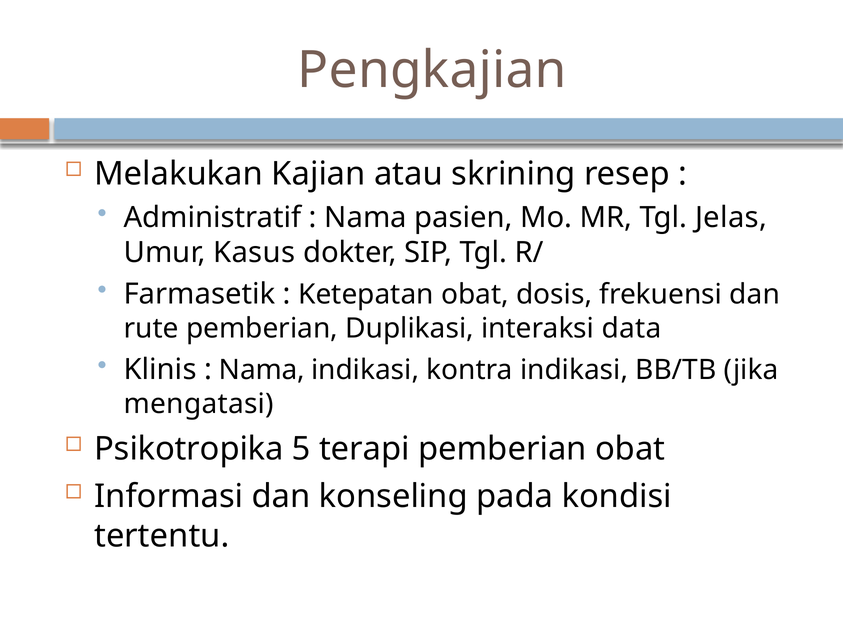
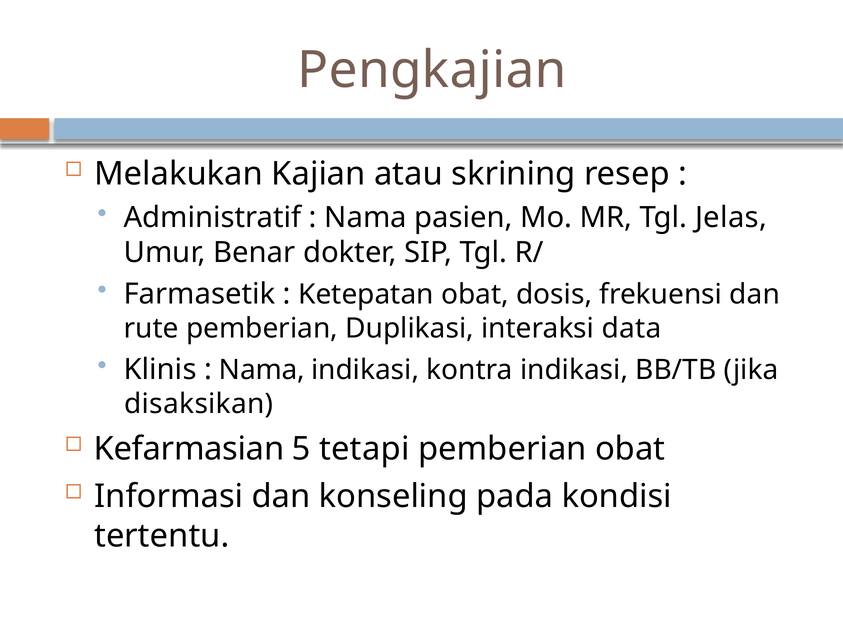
Kasus: Kasus -> Benar (254, 252)
mengatasi: mengatasi -> disaksikan (199, 403)
Psikotropika: Psikotropika -> Kefarmasian (189, 448)
terapi: terapi -> tetapi (364, 448)
